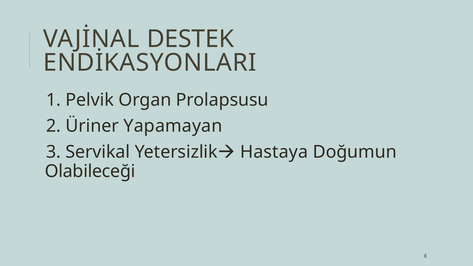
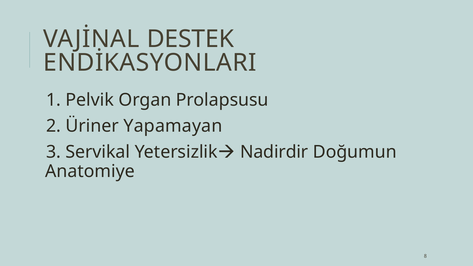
Hastaya: Hastaya -> Nadirdir (274, 152)
Olabileceği: Olabileceği -> Anatomiye (90, 171)
